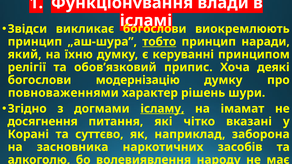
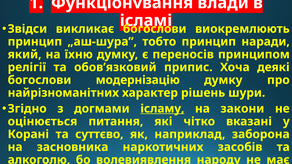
тобто underline: present -> none (159, 42)
керуванні: керуванні -> переносів (183, 55)
повноваженнями: повноваженнями -> найрізноманітних (63, 93)
імамат: імамат -> закони (242, 109)
досягнення: досягнення -> оцінюється (43, 122)
